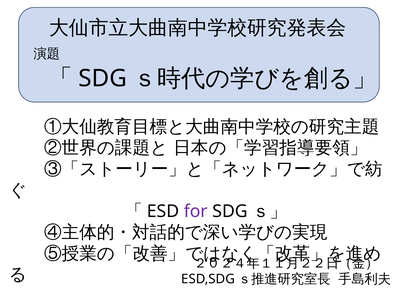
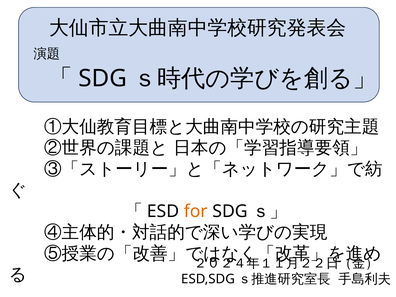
for colour: purple -> orange (196, 211)
